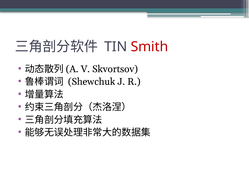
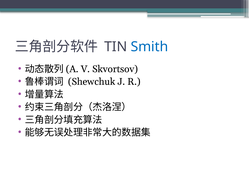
Smith colour: red -> blue (149, 47)
